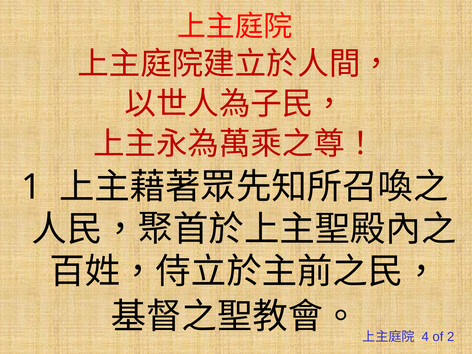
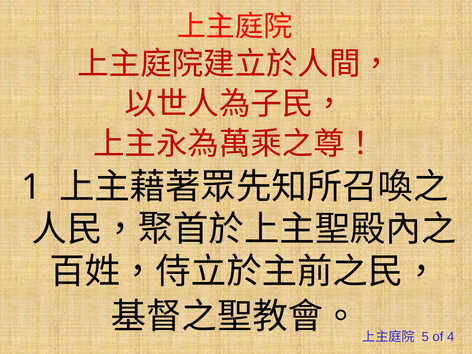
4: 4 -> 5 (425, 337)
2: 2 -> 4 (451, 337)
